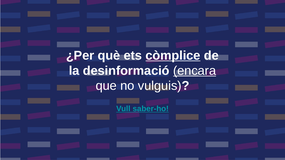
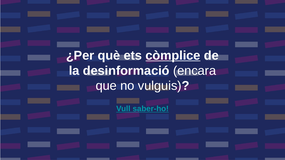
encara underline: present -> none (195, 71)
